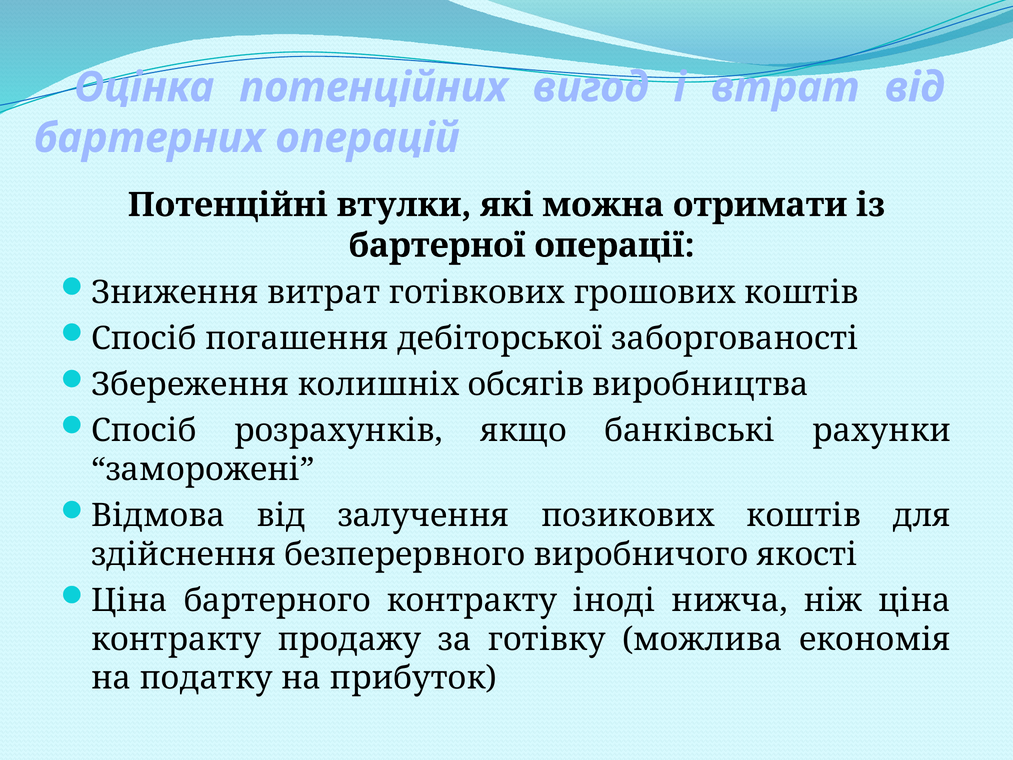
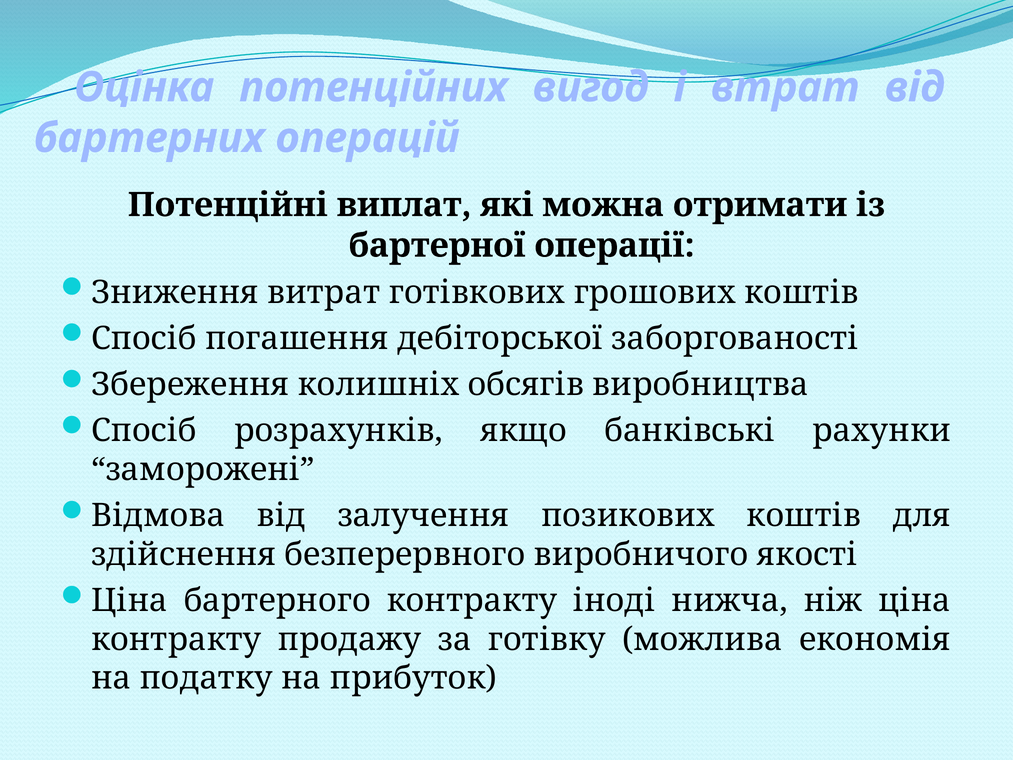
втулки: втулки -> виплат (404, 205)
